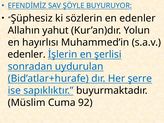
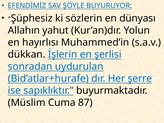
en edenler: edenler -> dünyası (138, 18)
edenler: edenler -> dükkan (27, 54)
92: 92 -> 87 (85, 103)
